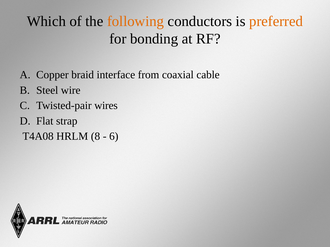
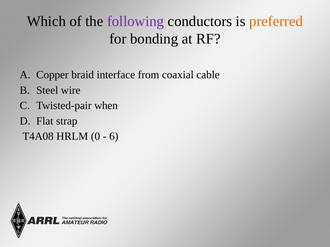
following colour: orange -> purple (136, 21)
wires: wires -> when (106, 106)
8: 8 -> 0 (95, 137)
